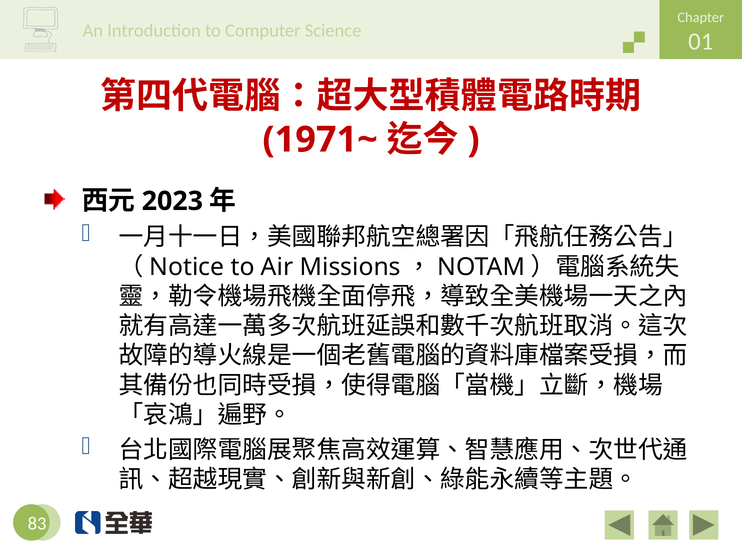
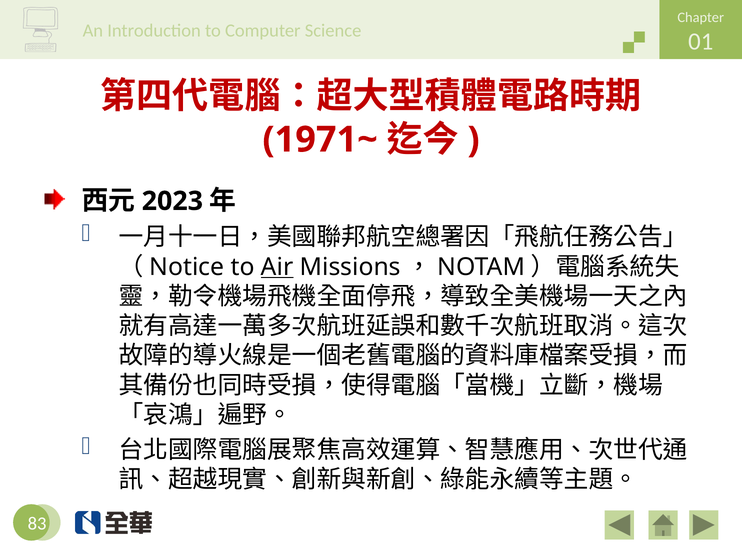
Air underline: none -> present (277, 267)
